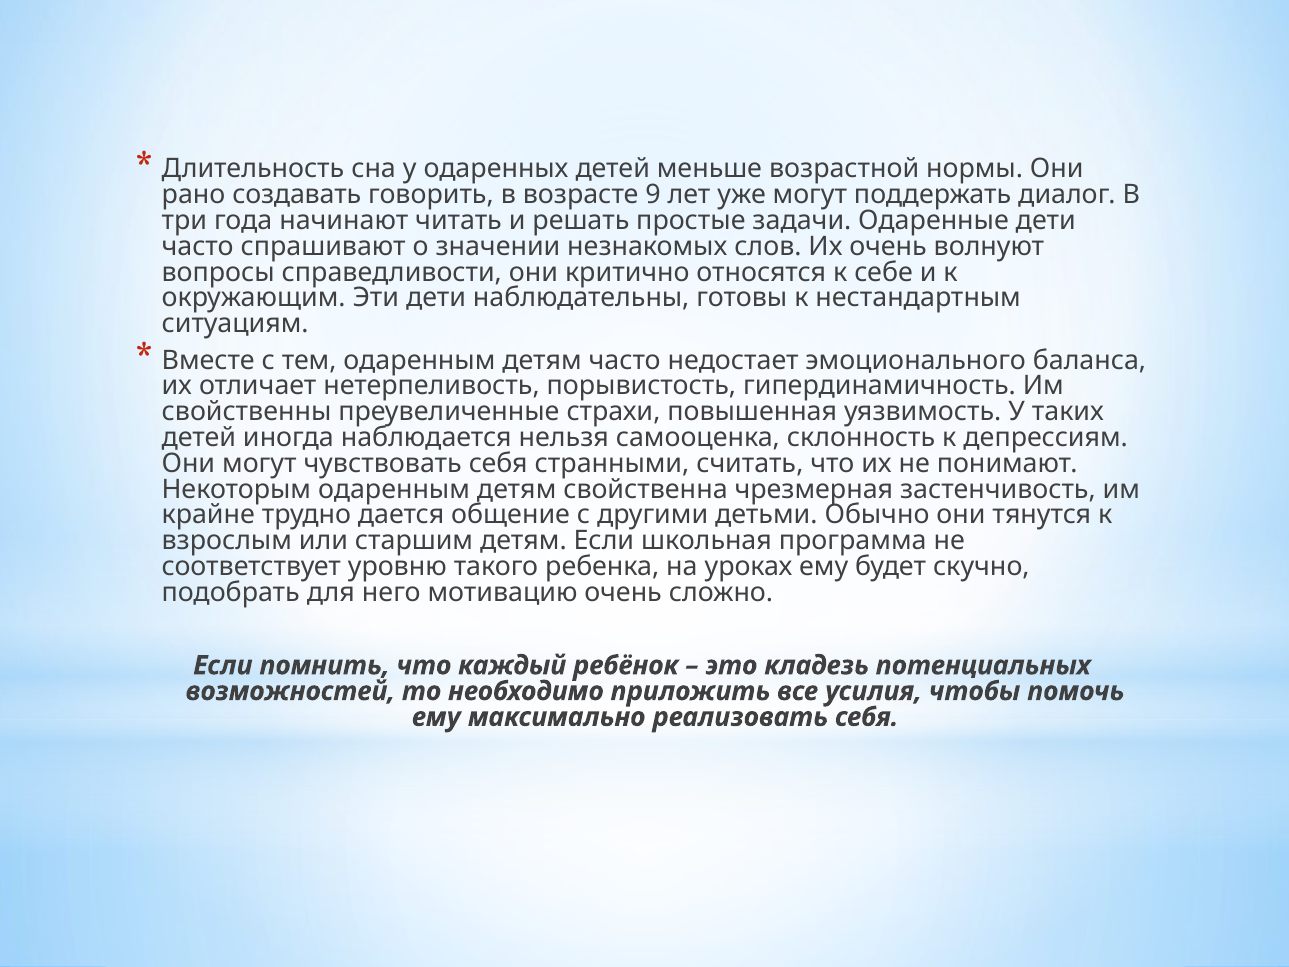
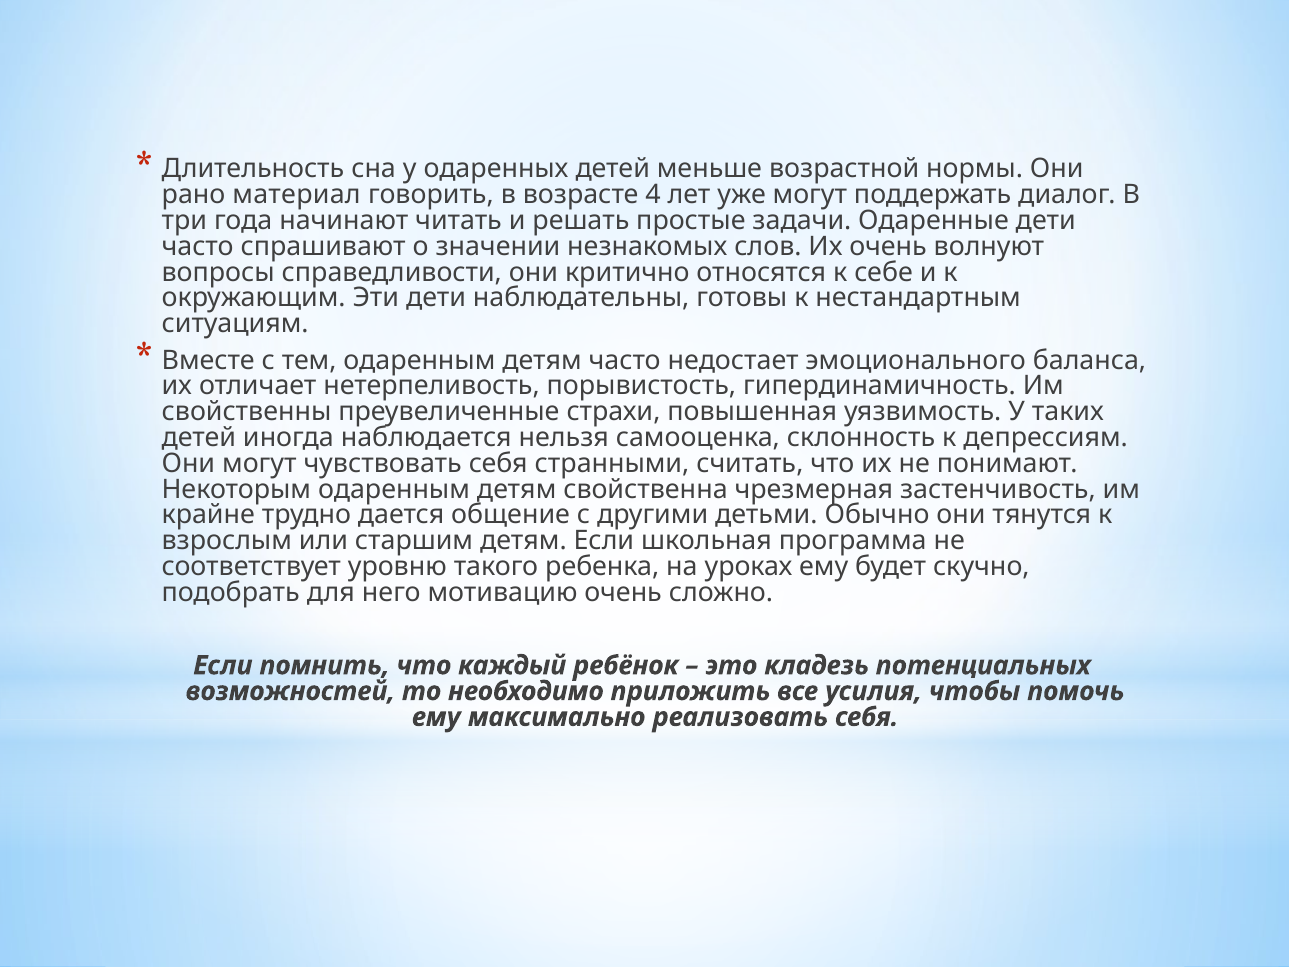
создавать: создавать -> материал (297, 195)
9: 9 -> 4 (653, 195)
